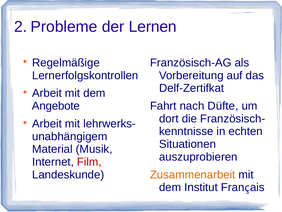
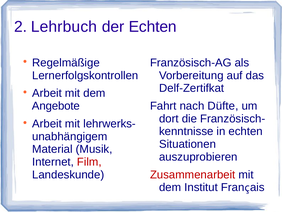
Probleme: Probleme -> Lehrbuch (64, 27)
der Lernen: Lernen -> Echten (153, 27)
Zusammenarbeit colour: orange -> red (193, 174)
